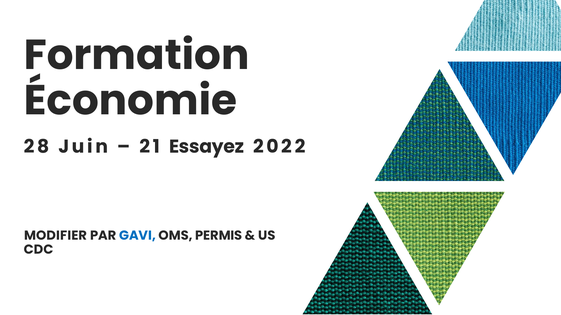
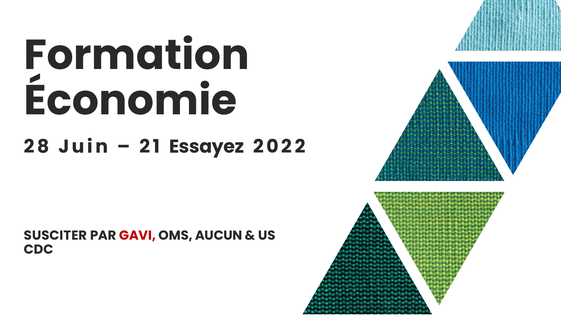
MODIFIER: MODIFIER -> SUSCITER (56, 236)
GAVI colour: blue -> red (137, 236)
PERMIS: PERMIS -> AUCUN (219, 236)
